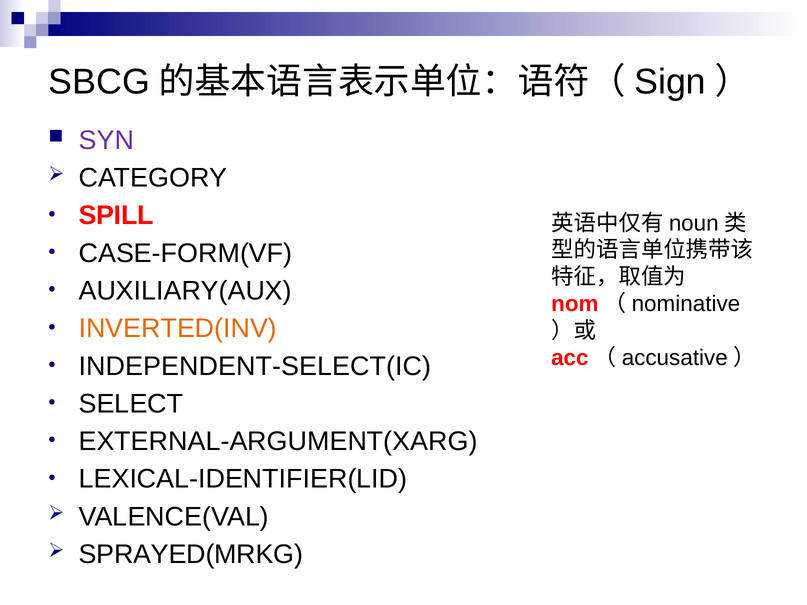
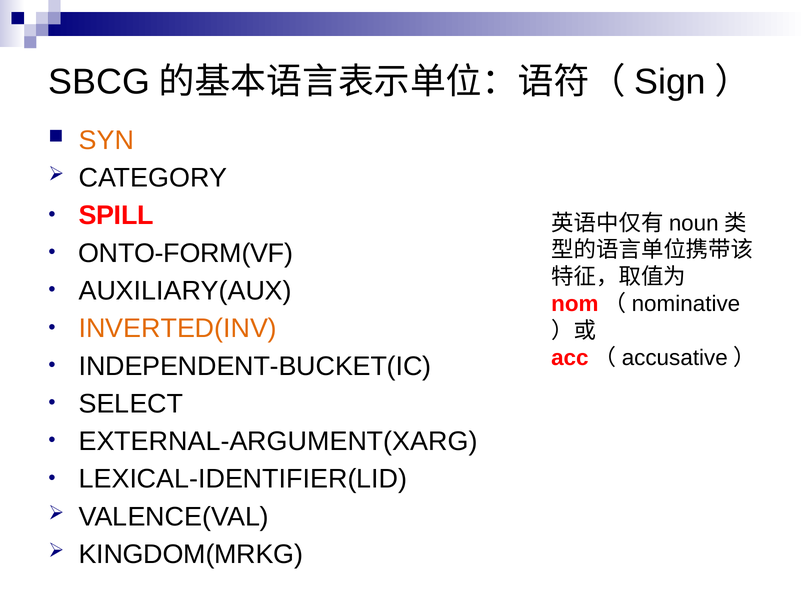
SYN colour: purple -> orange (106, 140)
CASE-FORM(VF: CASE-FORM(VF -> ONTO-FORM(VF (186, 253)
INDEPENDENT-SELECT(IC: INDEPENDENT-SELECT(IC -> INDEPENDENT-BUCKET(IC (255, 366)
SPRAYED(MRKG: SPRAYED(MRKG -> KINGDOM(MRKG (191, 555)
